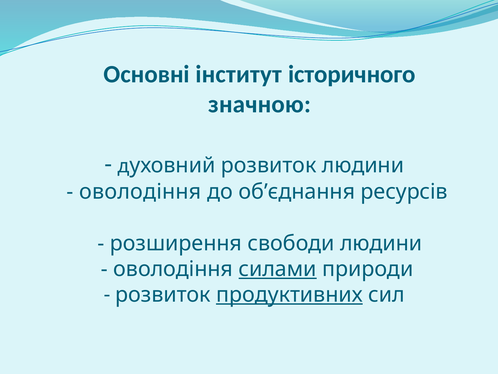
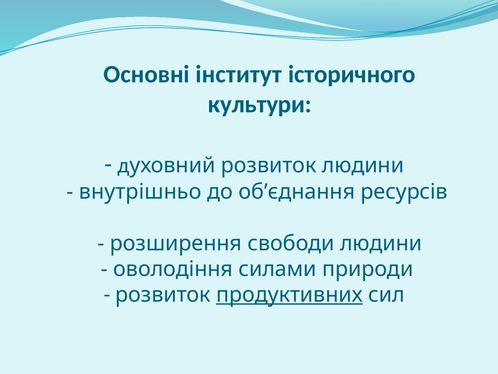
значною: значною -> культури (260, 104)
оволодіння: оволодіння -> внутрішньо (140, 191)
силами underline: present -> none (278, 269)
